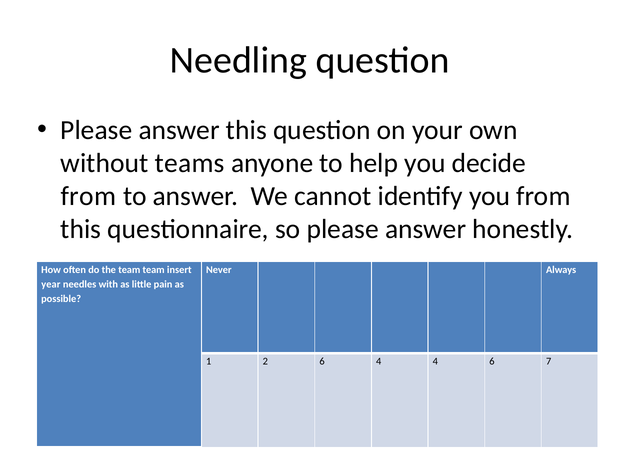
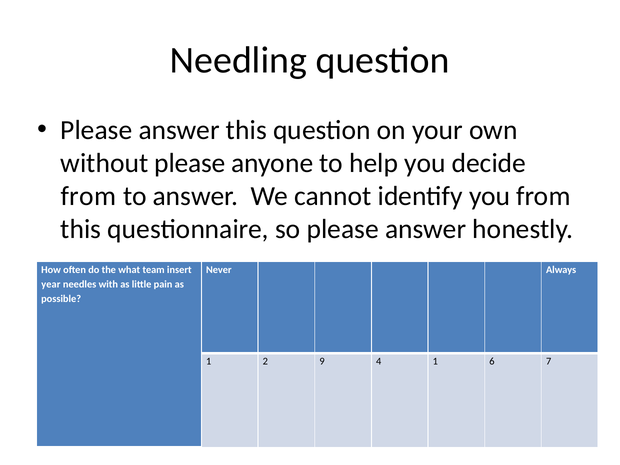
without teams: teams -> please (190, 163)
the team: team -> what (129, 270)
2 6: 6 -> 9 (322, 361)
4 4: 4 -> 1 (435, 361)
